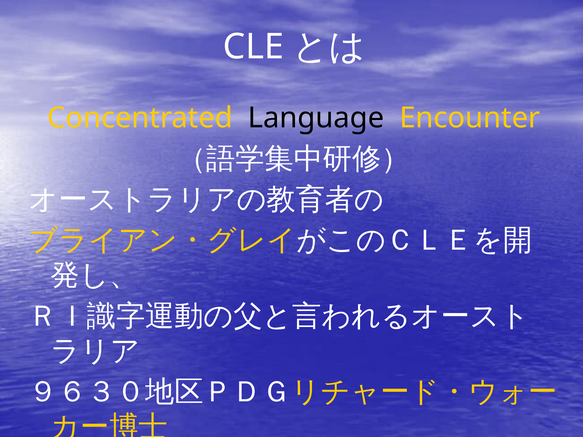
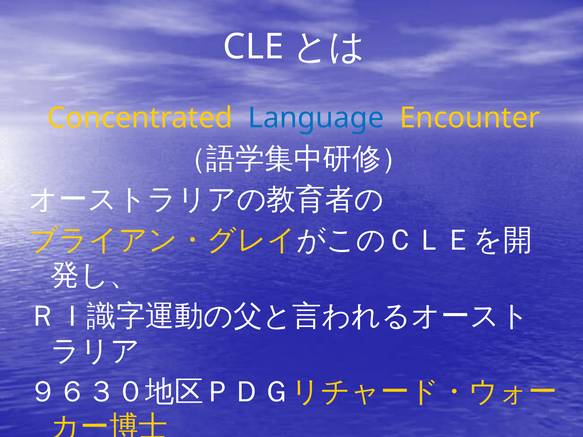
Language colour: black -> blue (316, 118)
